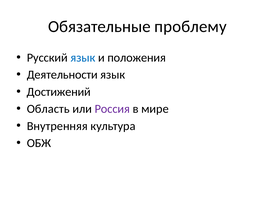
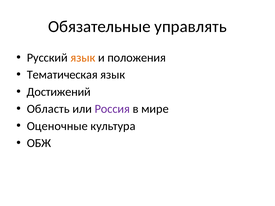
проблему: проблему -> управлять (191, 27)
язык colour: blue -> orange (83, 58)
Деятельности: Деятельности -> Тематическая (62, 75)
Внутренняя: Внутренняя -> Оценочные (57, 126)
